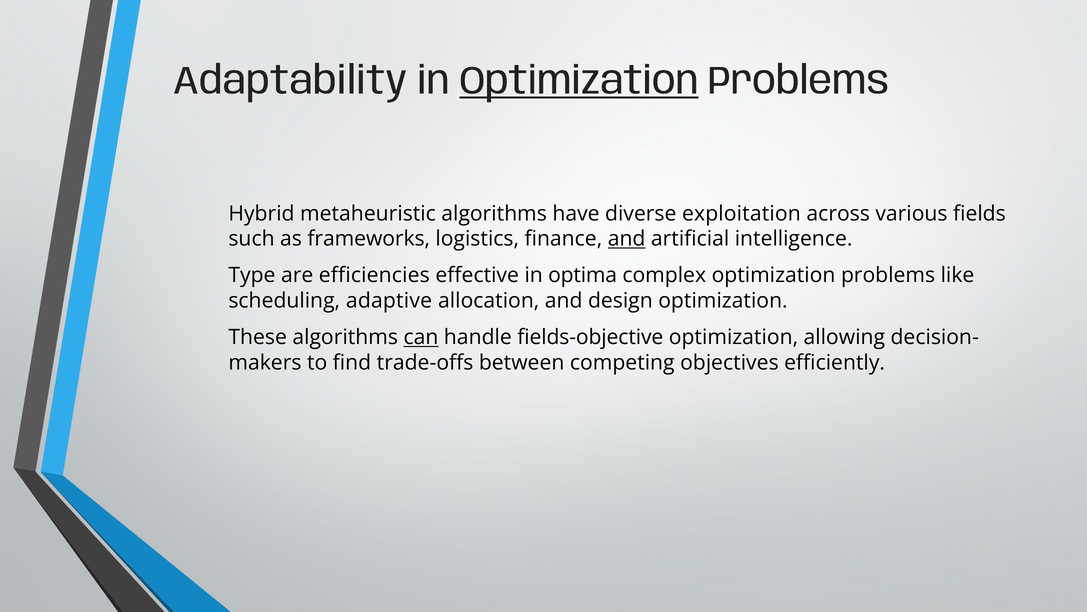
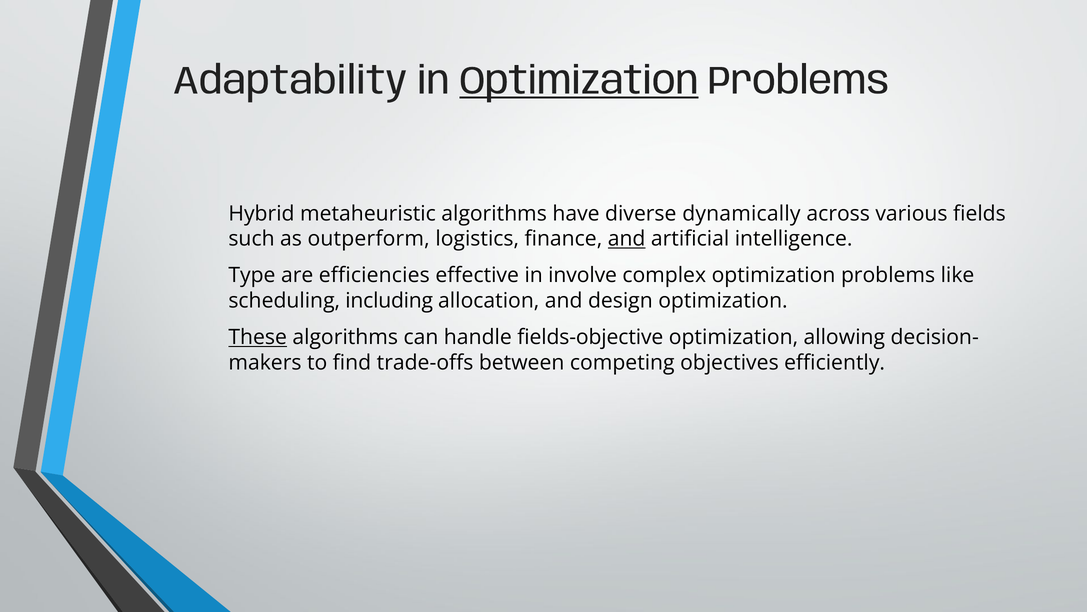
exploitation: exploitation -> dynamically (741, 213)
frameworks: frameworks -> outperform (369, 239)
optima: optima -> involve (583, 275)
adaptive: adaptive -> including (389, 301)
These underline: none -> present (258, 337)
can underline: present -> none (421, 337)
